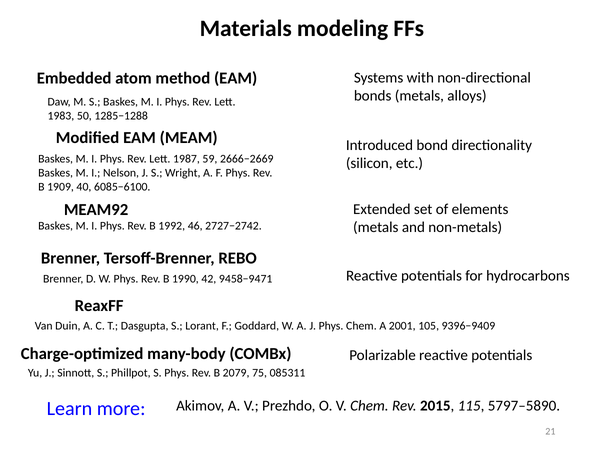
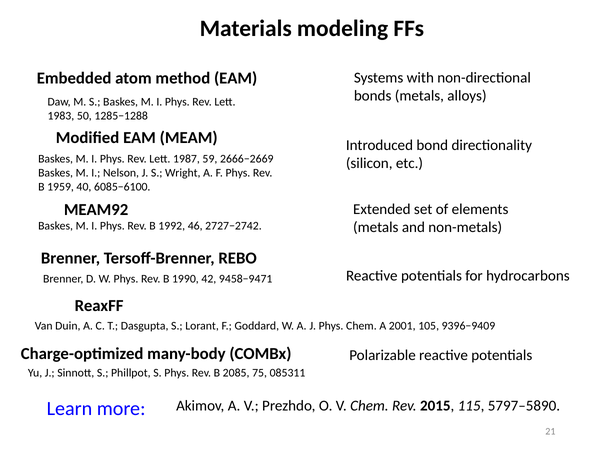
1909: 1909 -> 1959 (61, 187)
2079: 2079 -> 2085 (236, 373)
